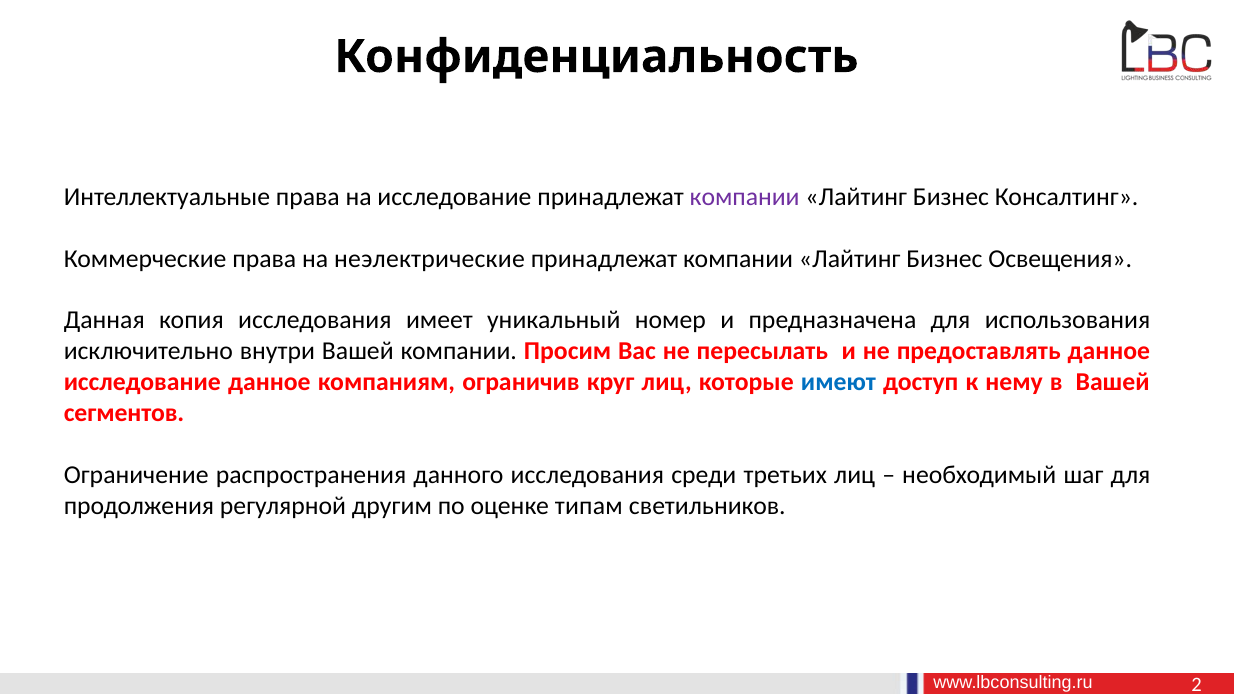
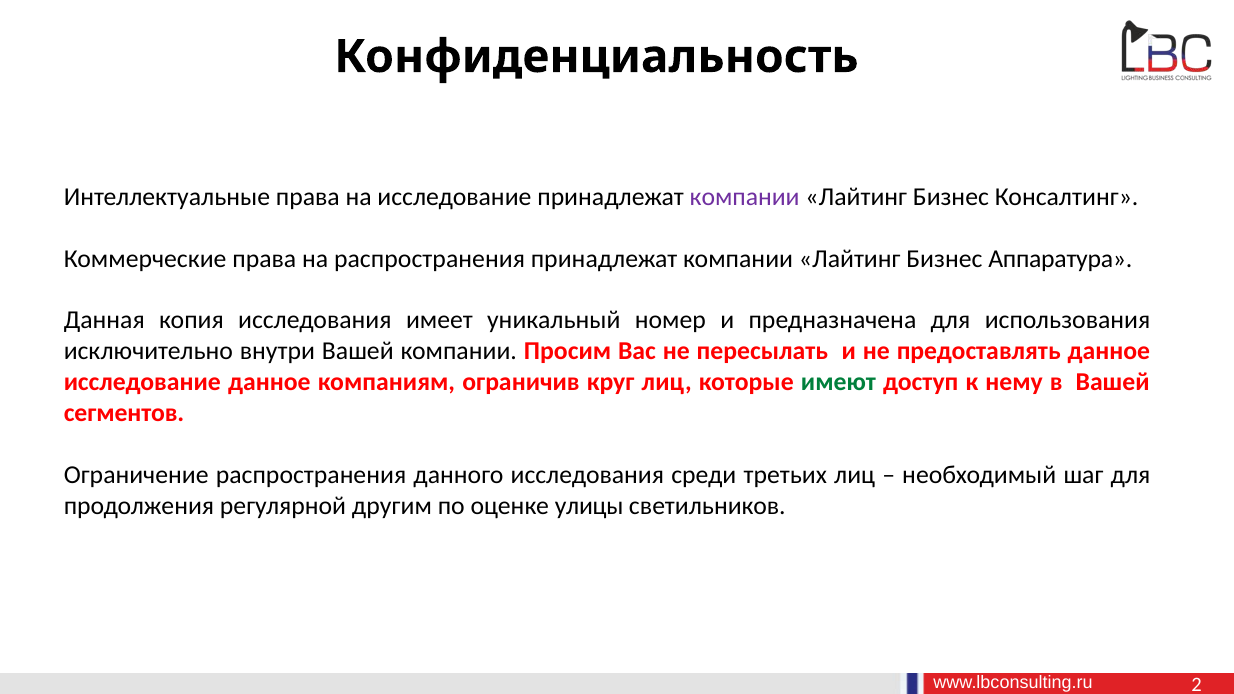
на неэлектрические: неэлектрические -> распространения (430, 259)
Освещения: Освещения -> Аппаратура (1060, 259)
имеют colour: blue -> green (838, 382)
типам: типам -> улицы (589, 506)
